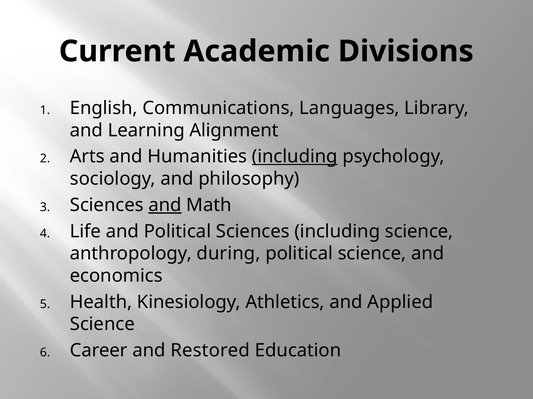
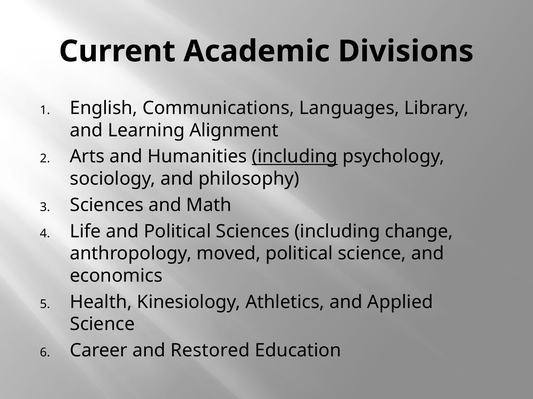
and underline: present -> none (165, 205)
including science: science -> change (419, 232)
during: during -> moved (229, 254)
